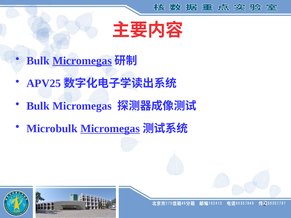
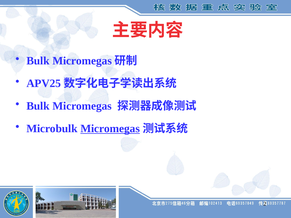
Micromegas underline: present -> none (82, 61)
